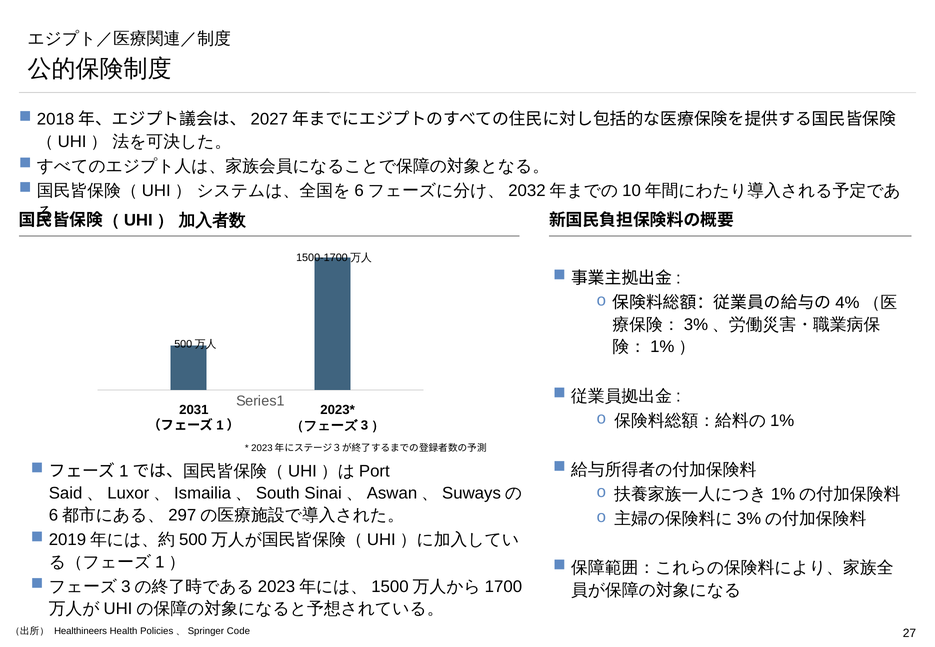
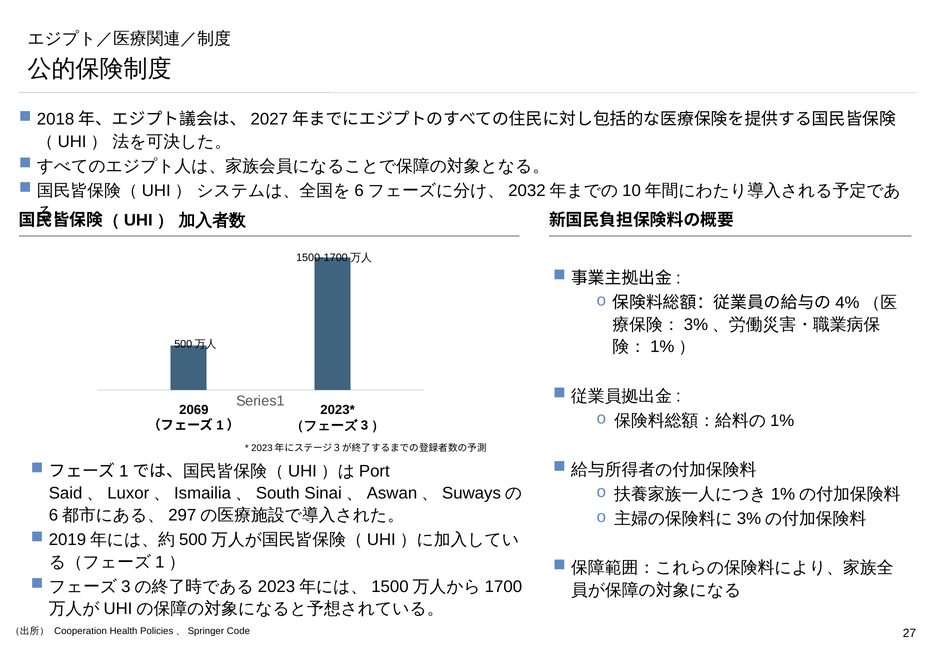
2031: 2031 -> 2069 (194, 410)
Healthineers: Healthineers -> Cooperation (81, 631)
